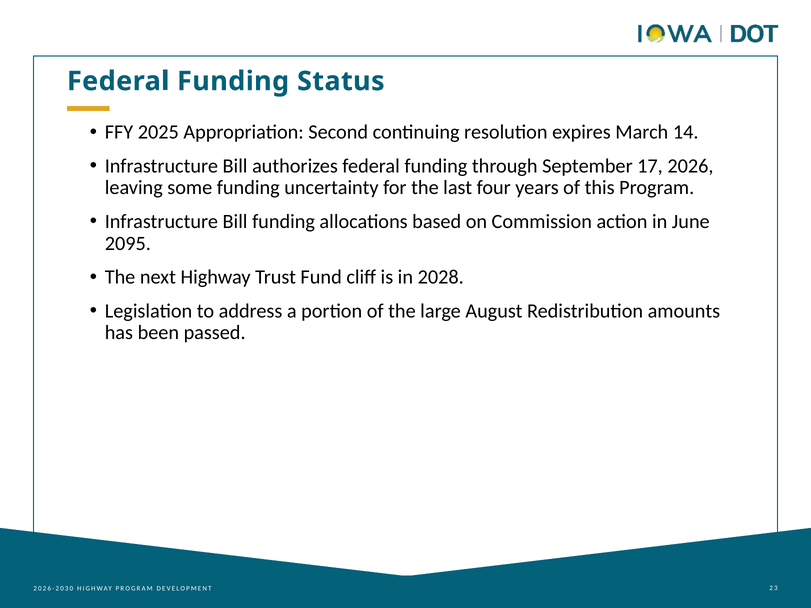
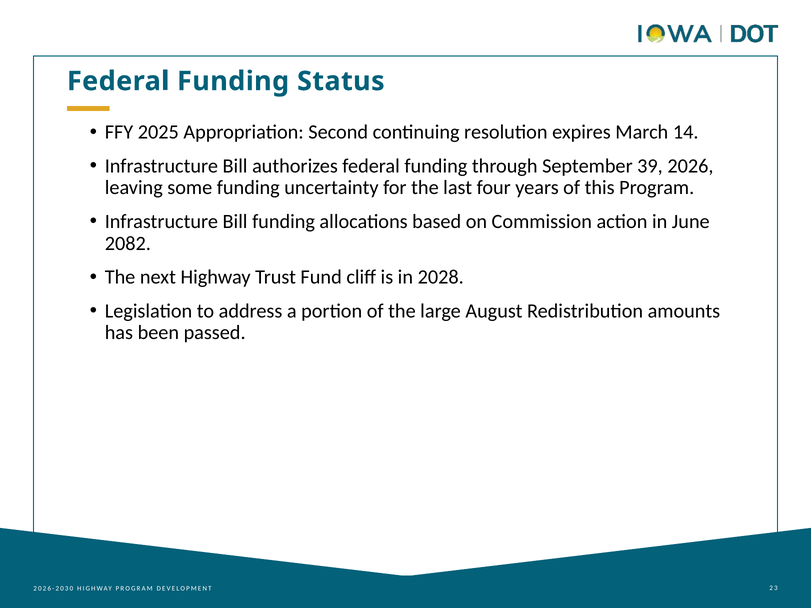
17: 17 -> 39 (650, 166)
2095: 2095 -> 2082 (128, 244)
